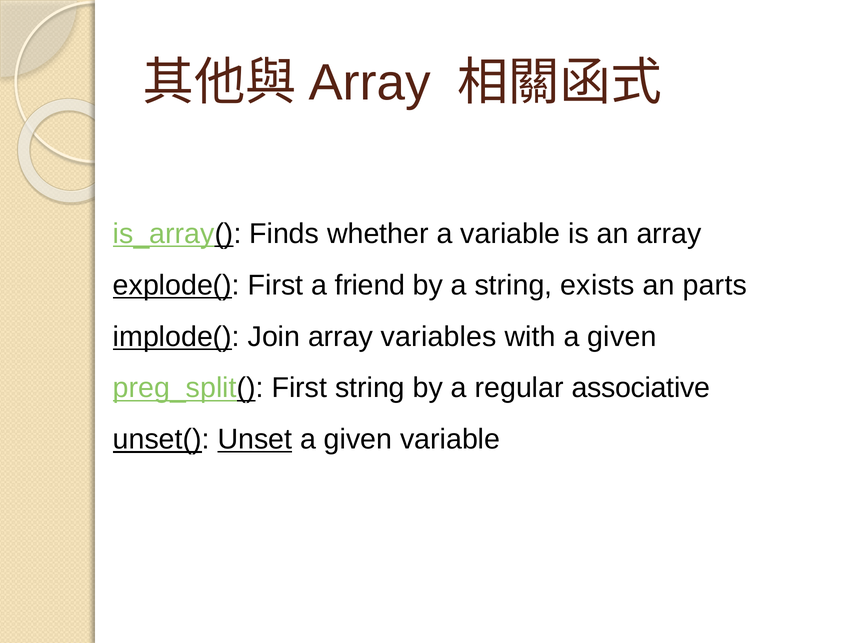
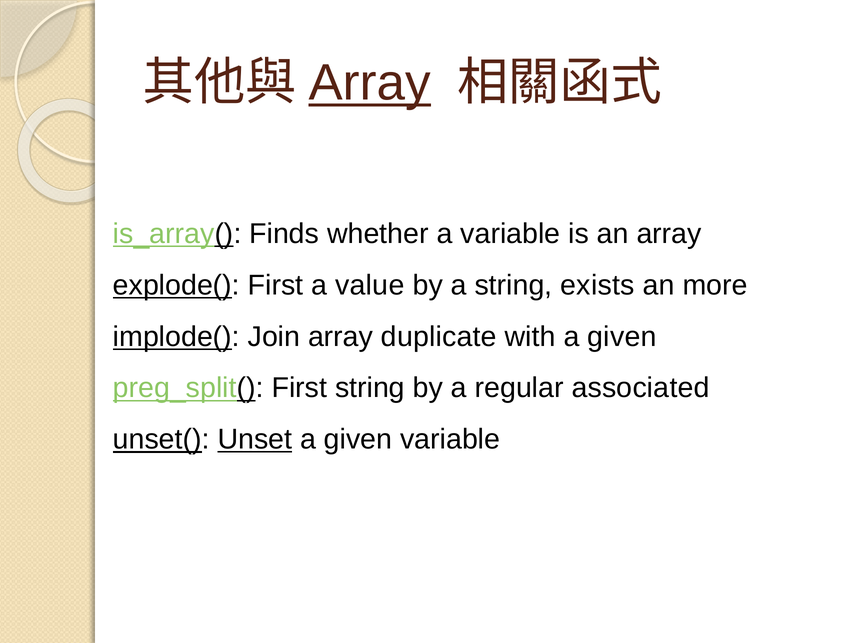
Array underline: none -> present (370, 83)
friend: friend -> value (370, 285)
parts: parts -> more (715, 285)
variables: variables -> duplicate (439, 336)
associative: associative -> associated (641, 388)
